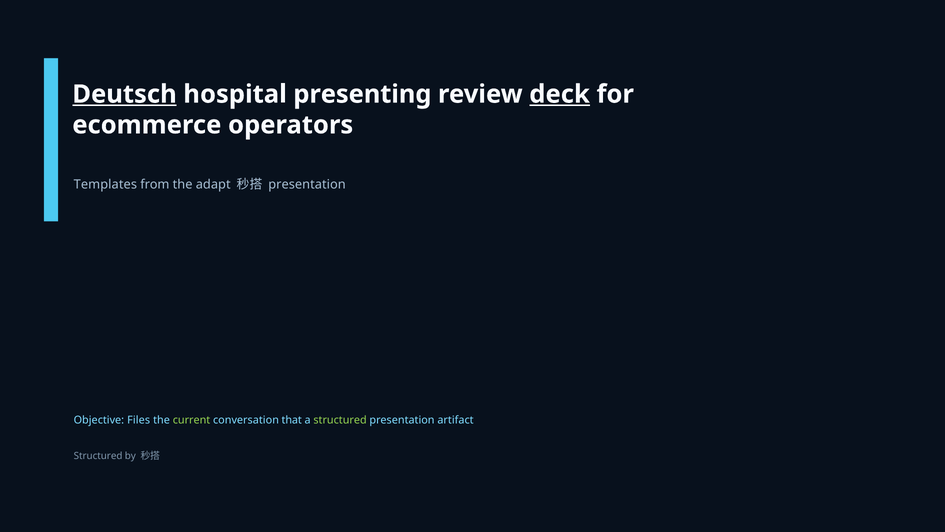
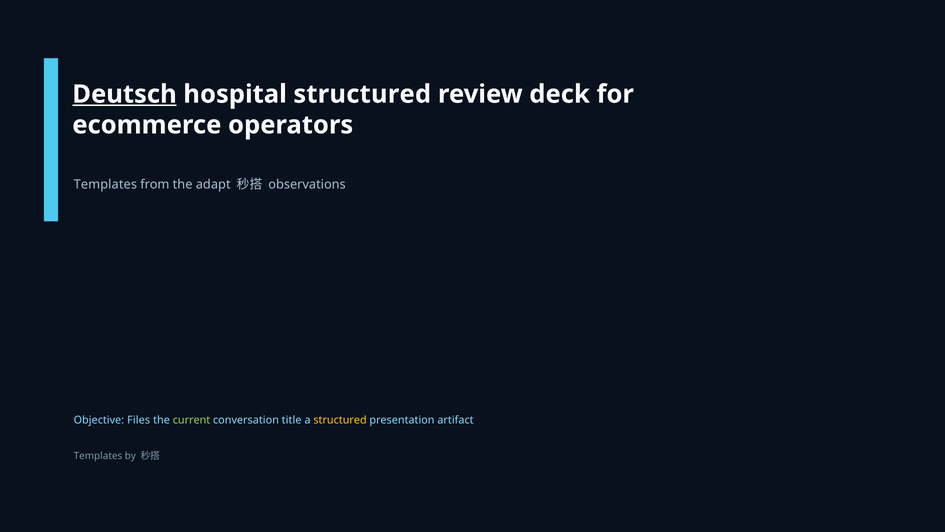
hospital presenting: presenting -> structured (362, 94)
deck underline: present -> none (560, 94)
presentation: presentation -> observations (307, 184)
that: that -> title (292, 420)
structured colour: light green -> yellow (340, 420)
Structured: Structured -> Templates (98, 456)
